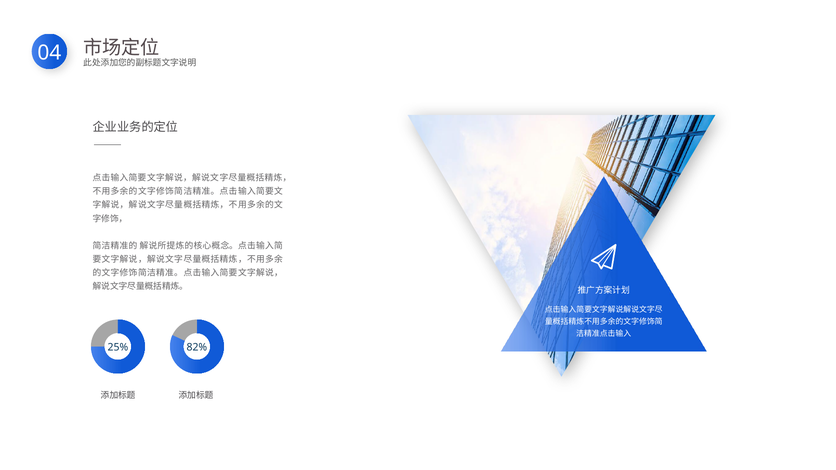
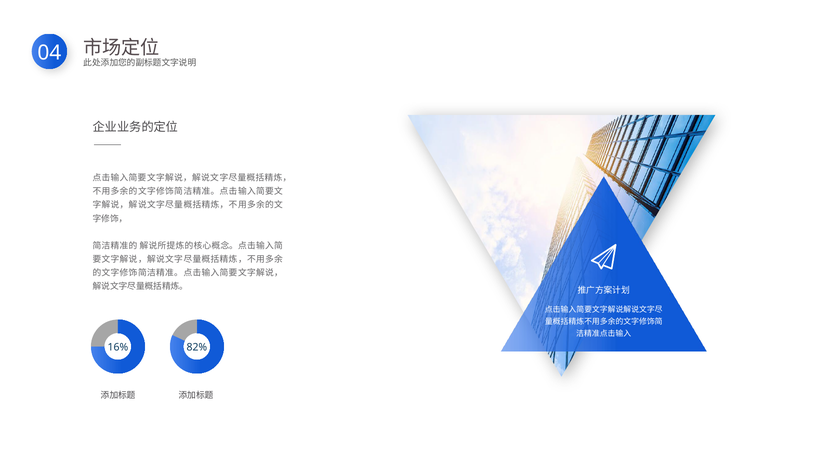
25%: 25% -> 16% (118, 347)
